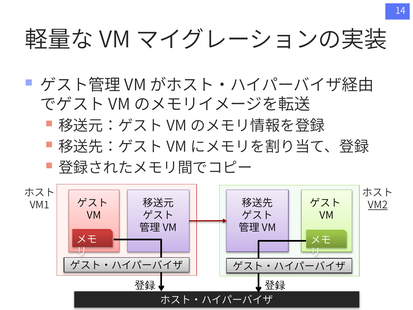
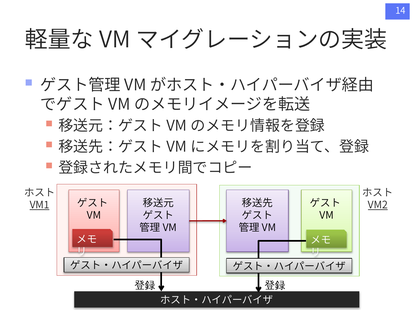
VM1 underline: none -> present (40, 205)
